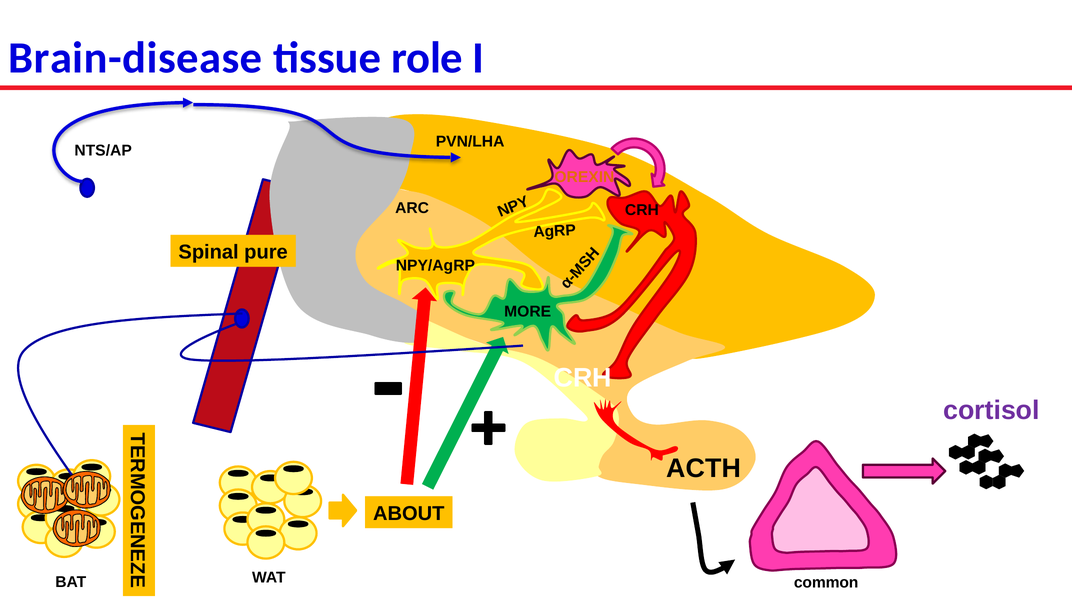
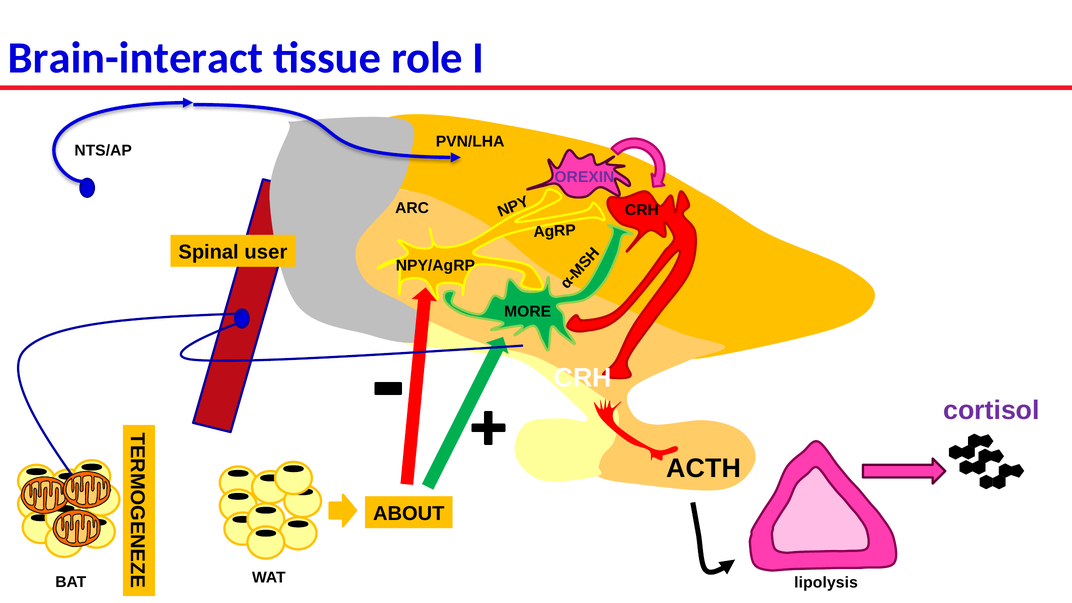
Brain-disease: Brain-disease -> Brain-interact (136, 58)
OREXIN colour: orange -> purple (584, 177)
pure: pure -> user (266, 252)
common: common -> lipolysis (826, 583)
